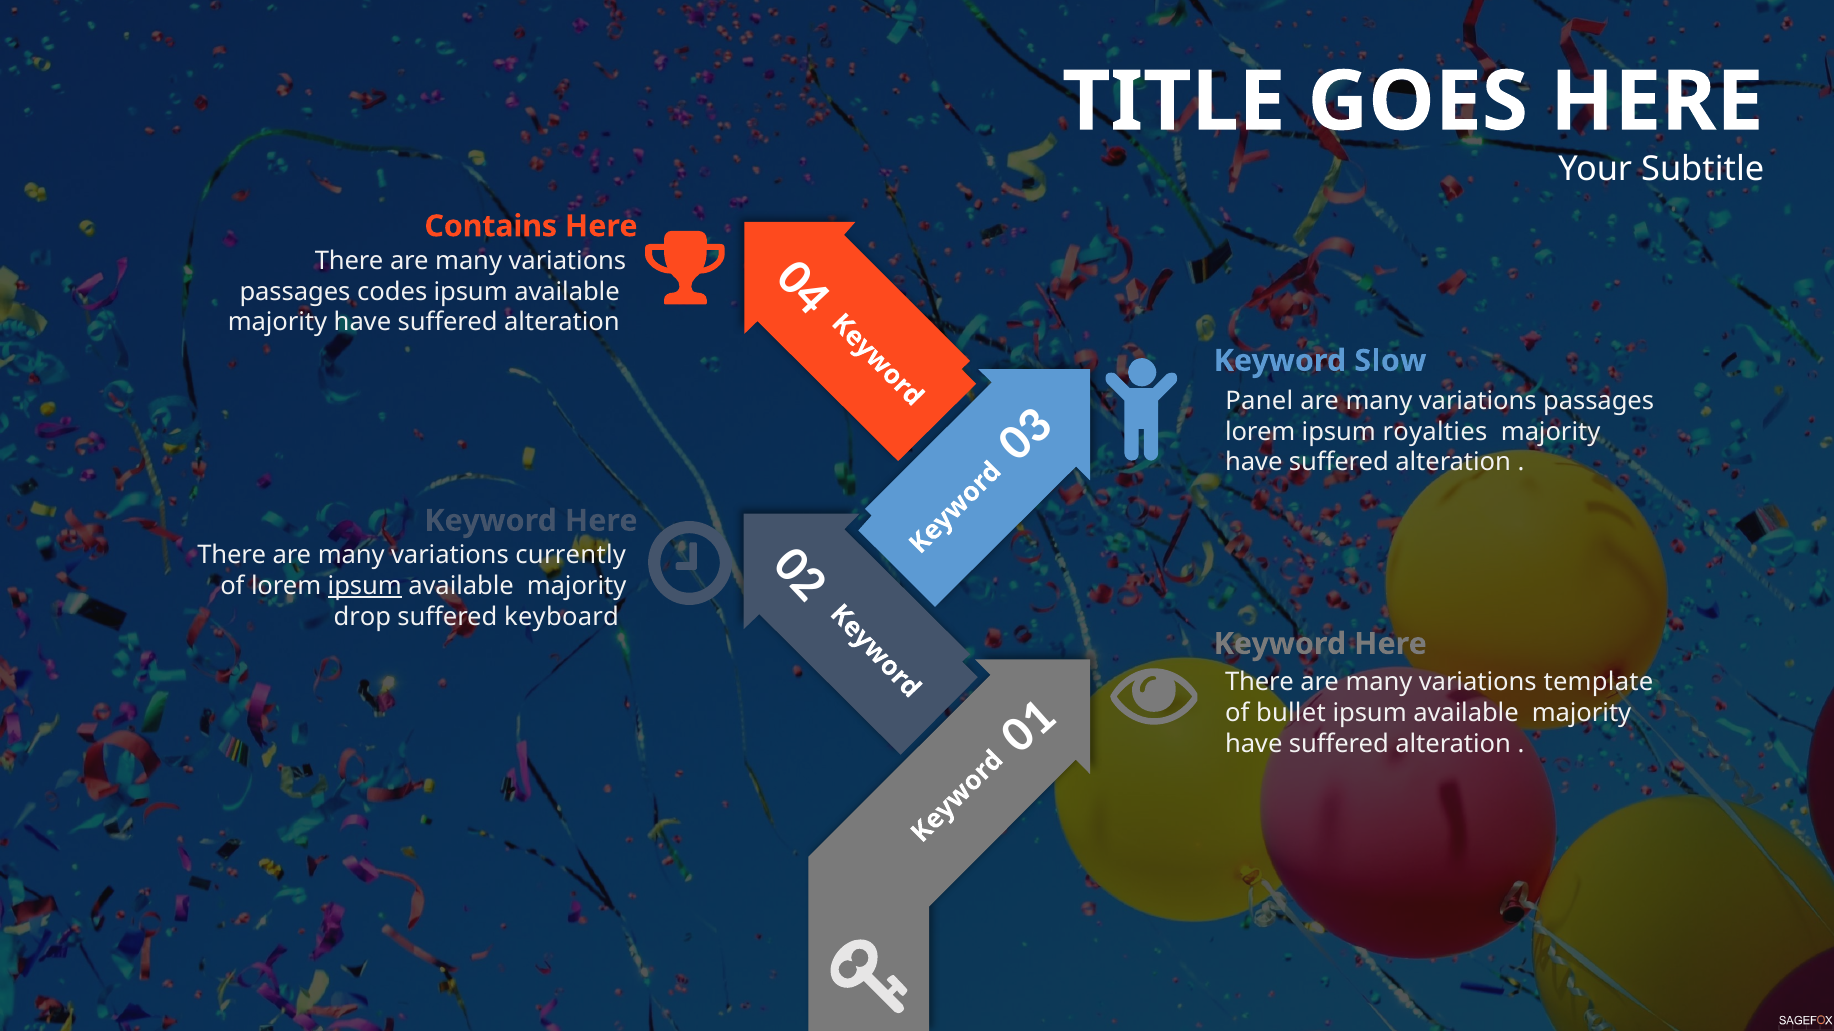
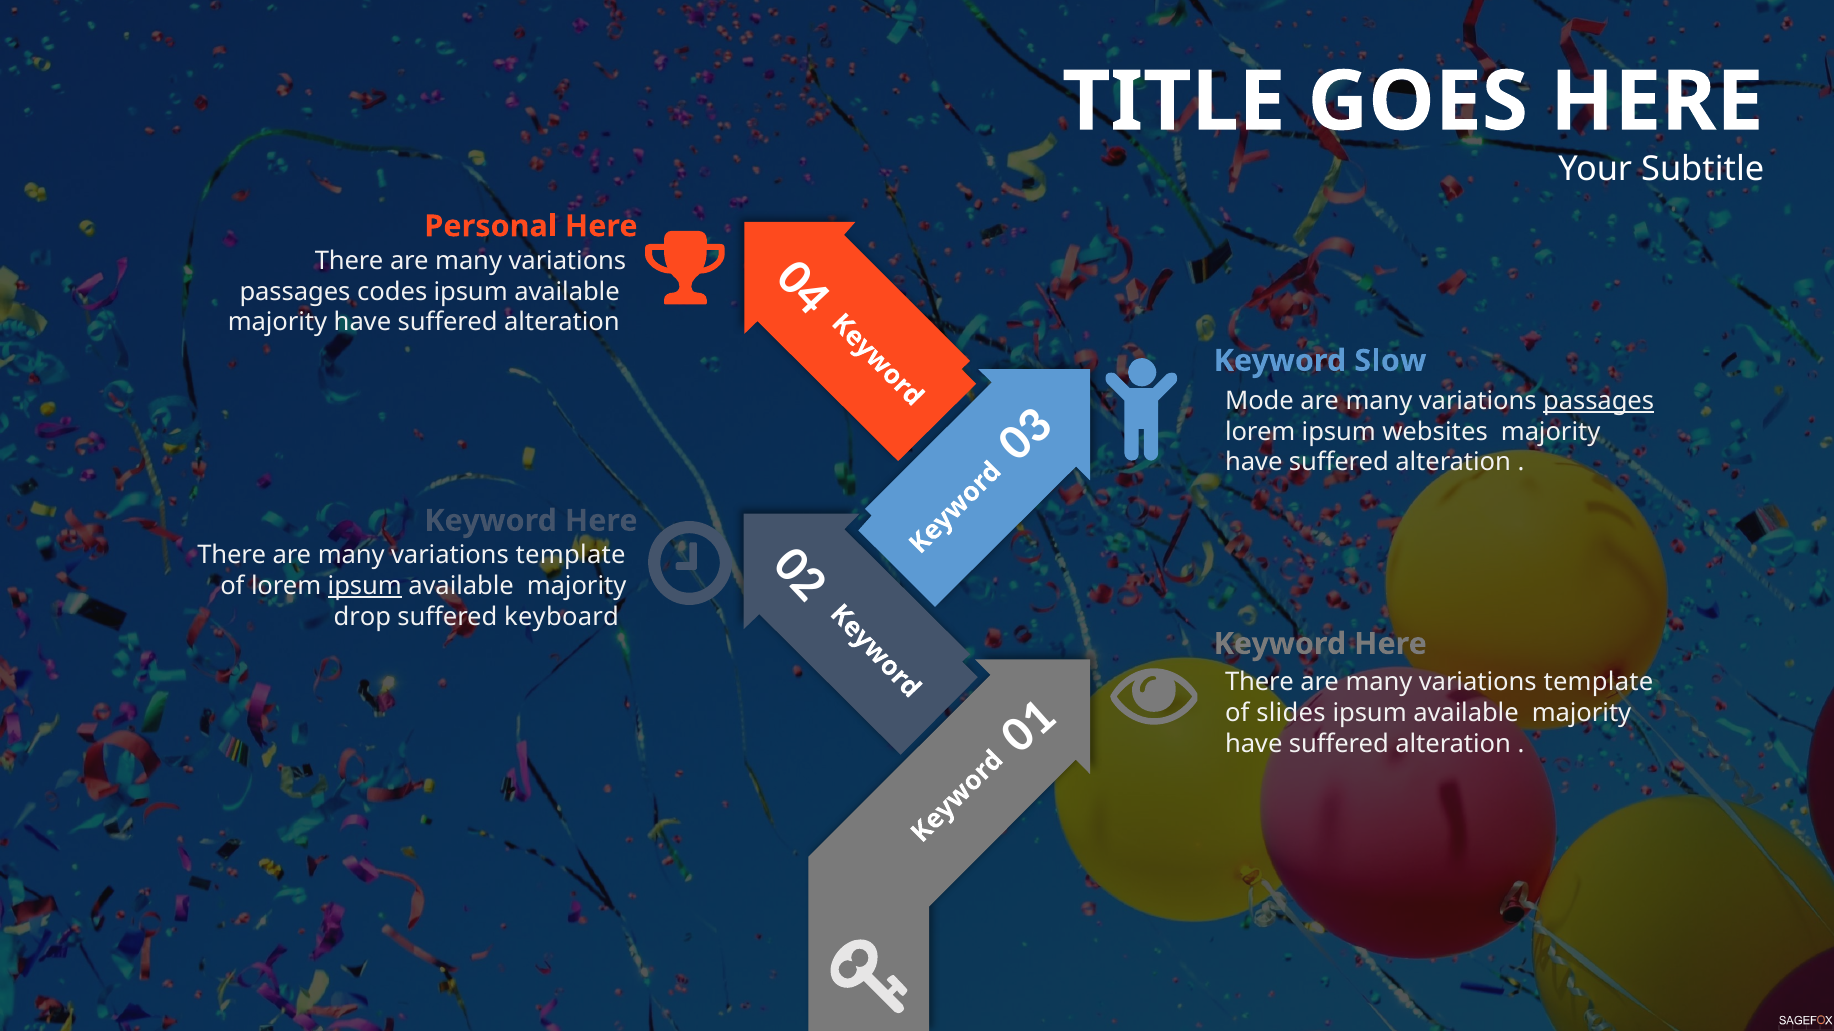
Contains: Contains -> Personal (491, 226)
Panel: Panel -> Mode (1259, 401)
passages underline: none -> present (1599, 401)
royalties: royalties -> websites (1435, 432)
currently: currently -> template (571, 556)
bullet: bullet -> slides (1291, 714)
